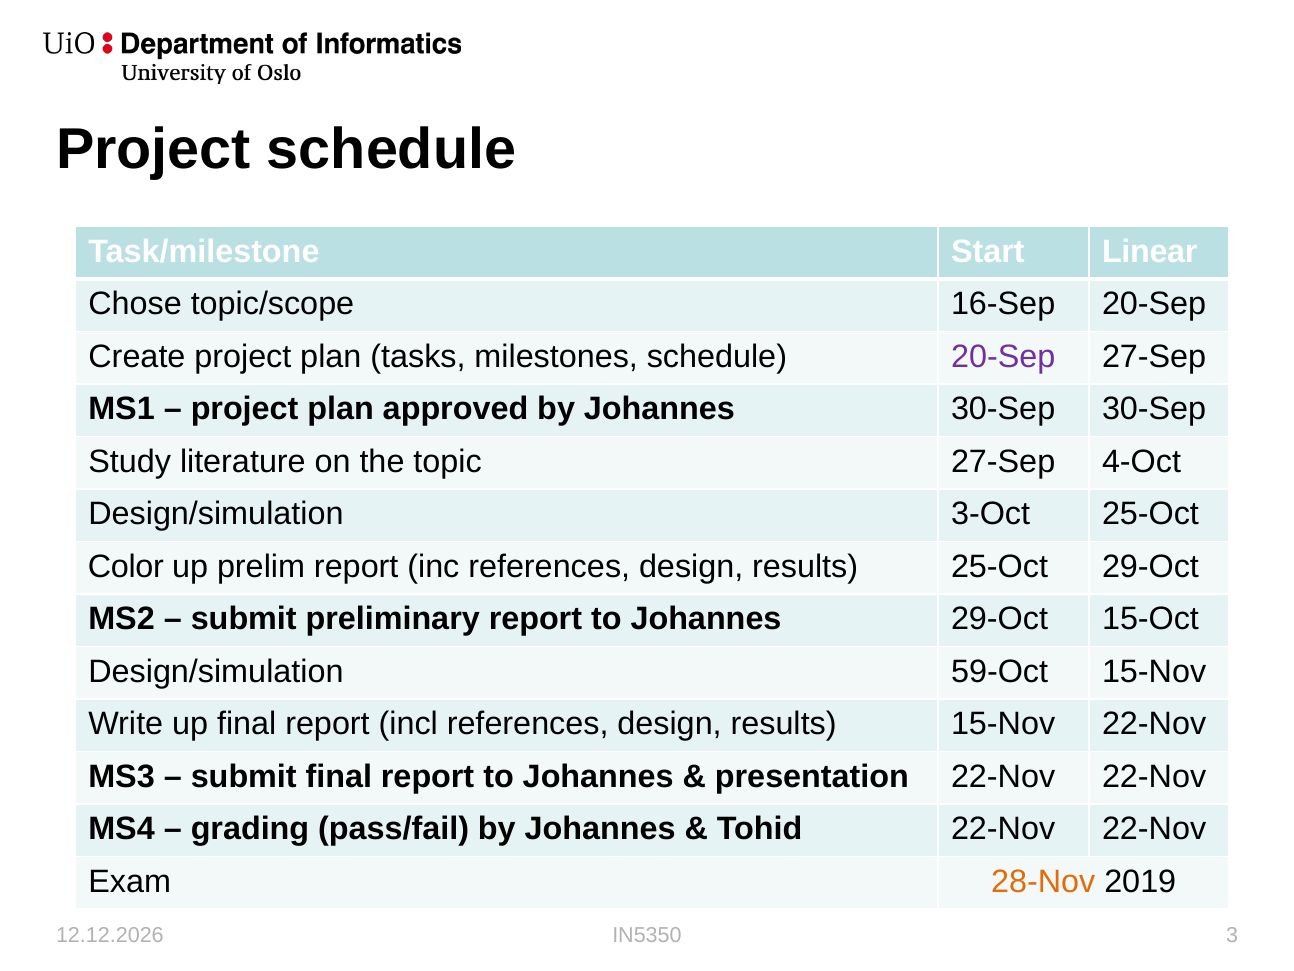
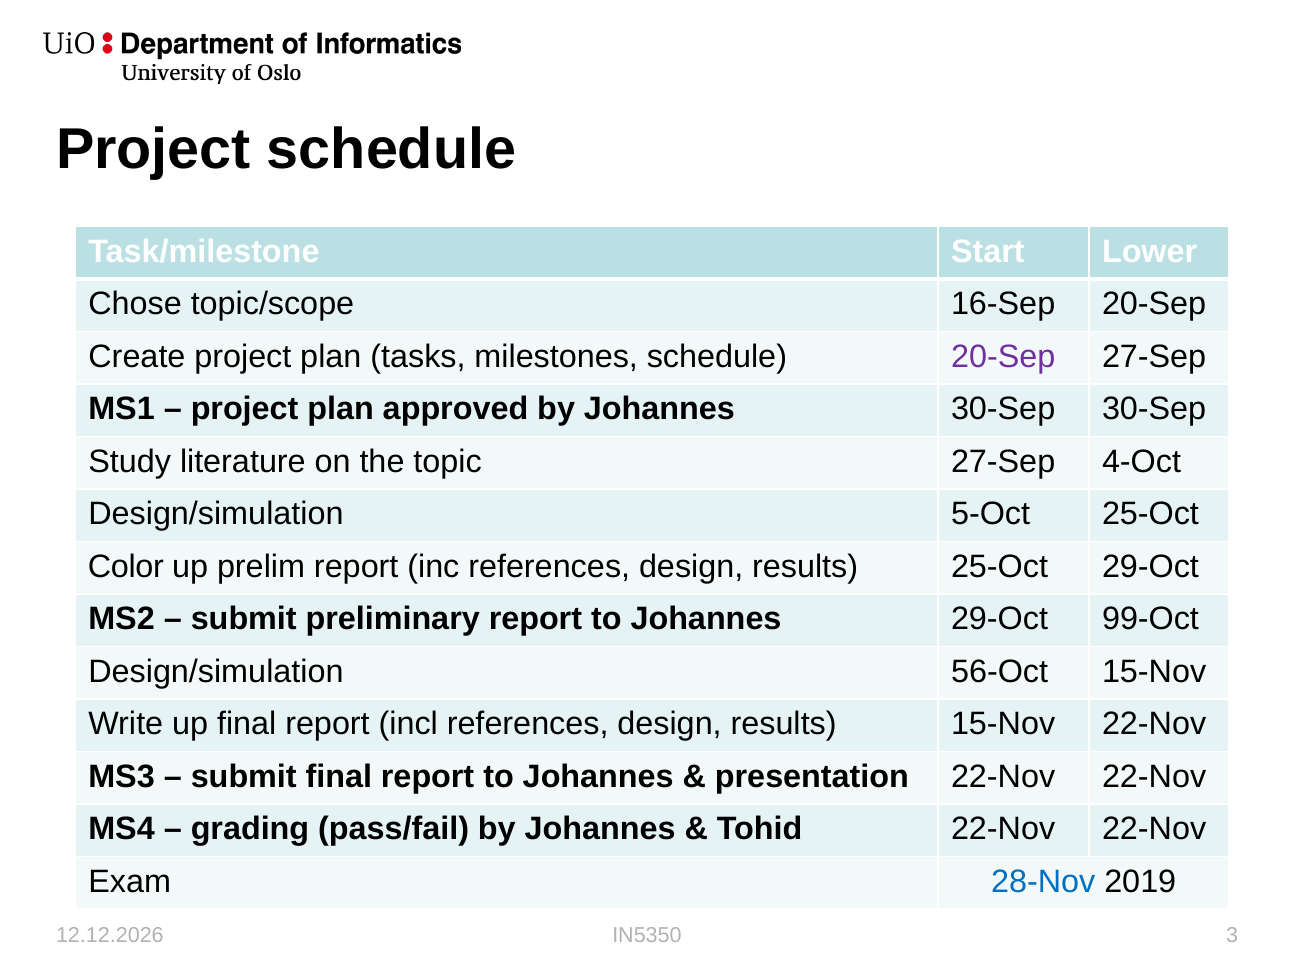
Linear: Linear -> Lower (1150, 252)
3-Oct: 3-Oct -> 5-Oct (991, 514)
15-Oct: 15-Oct -> 99-Oct (1150, 619)
59-Oct: 59-Oct -> 56-Oct (1000, 671)
28-Nov colour: orange -> blue (1043, 881)
